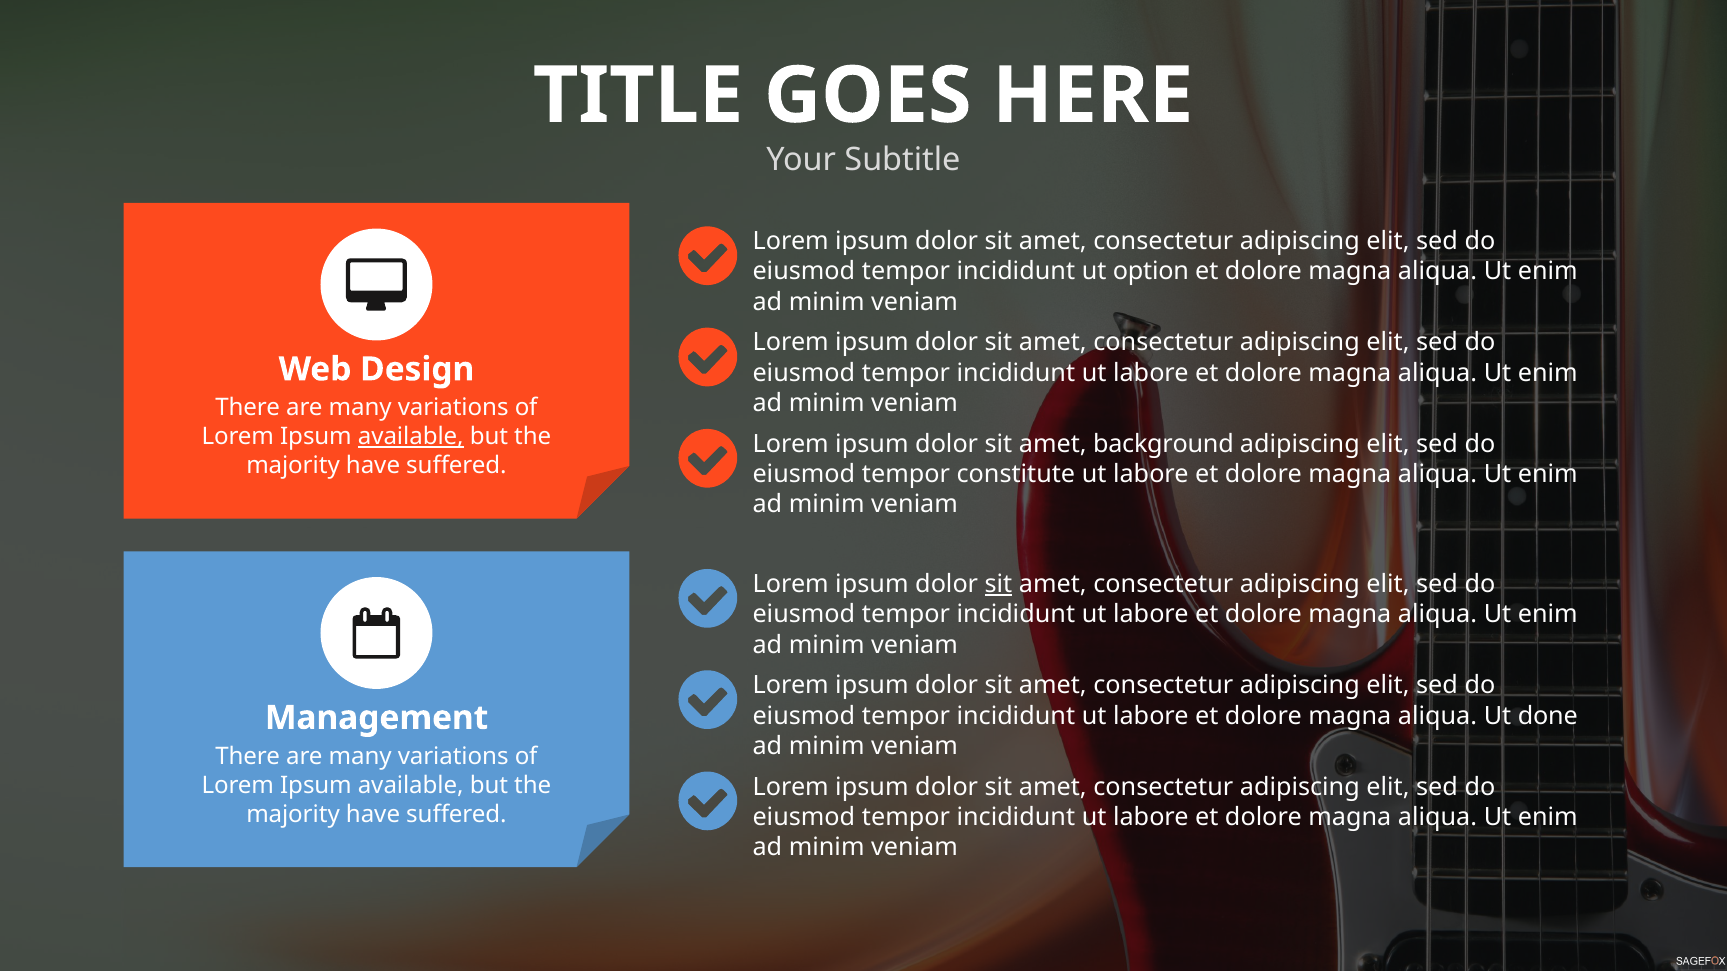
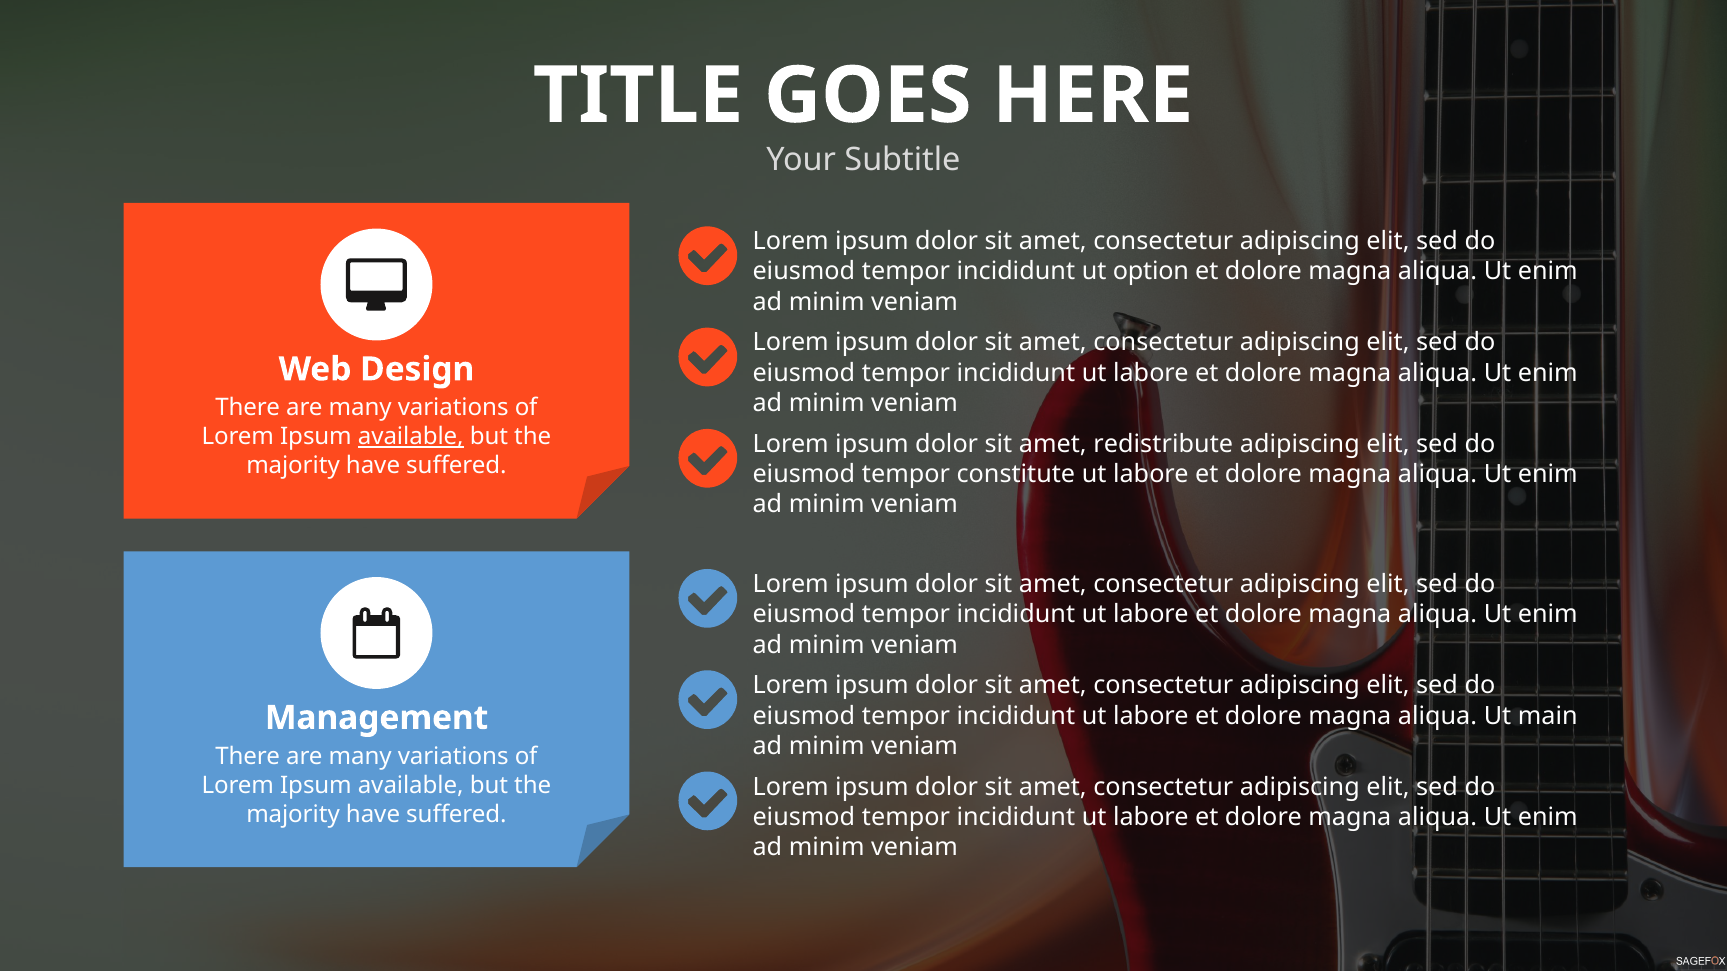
background: background -> redistribute (1163, 444)
sit underline: present -> none (998, 585)
done: done -> main (1548, 716)
